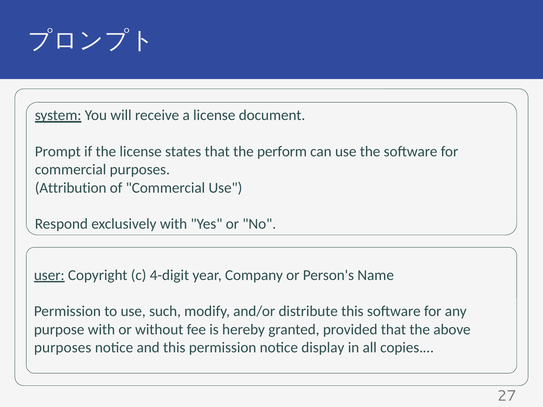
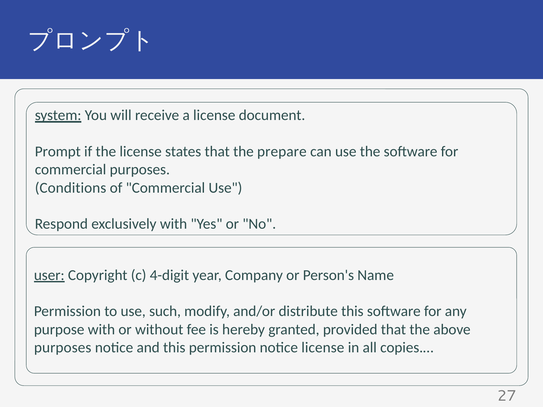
perform: perform -> prepare (282, 152)
Attribution: Attribution -> Conditions (71, 188)
notice display: display -> license (323, 348)
